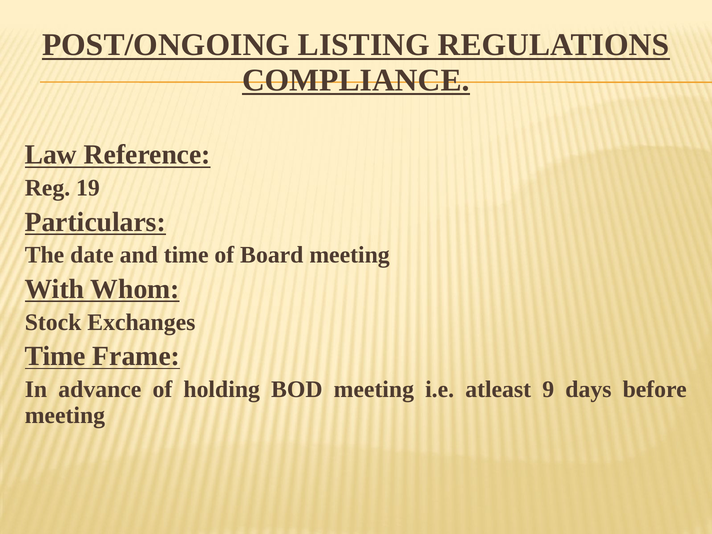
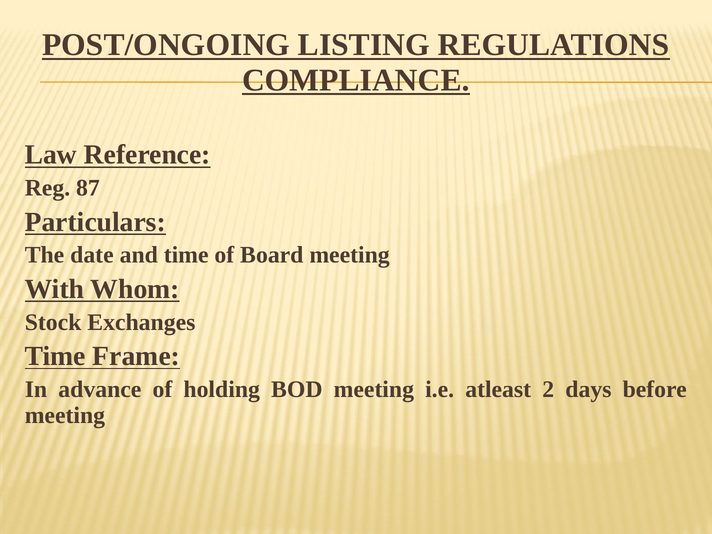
19: 19 -> 87 (88, 188)
9: 9 -> 2 (548, 389)
